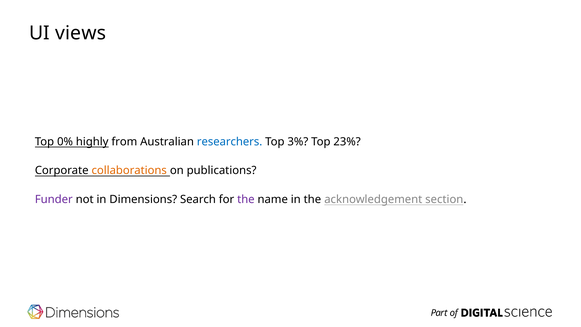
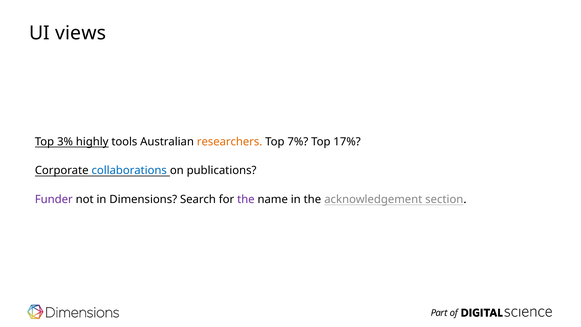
0%: 0% -> 3% (65, 142)
from: from -> tools (124, 142)
researchers colour: blue -> orange (230, 142)
3%: 3% -> 7% (298, 142)
23%: 23% -> 17% (347, 142)
collaborations colour: orange -> blue (129, 171)
